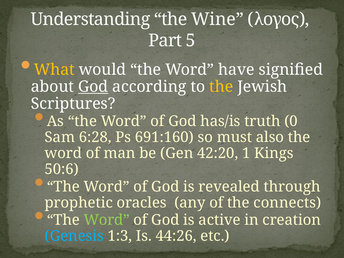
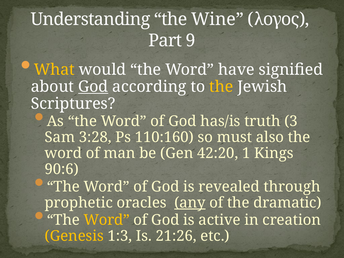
5: 5 -> 9 (191, 41)
0: 0 -> 3 (291, 121)
6:28: 6:28 -> 3:28 (95, 137)
691:160: 691:160 -> 110:160 (164, 137)
50:6: 50:6 -> 90:6 (62, 169)
any underline: none -> present (190, 203)
connects: connects -> dramatic (287, 203)
Word colour: light green -> yellow (107, 220)
Genesis colour: light blue -> yellow (74, 236)
44:26: 44:26 -> 21:26 (176, 236)
